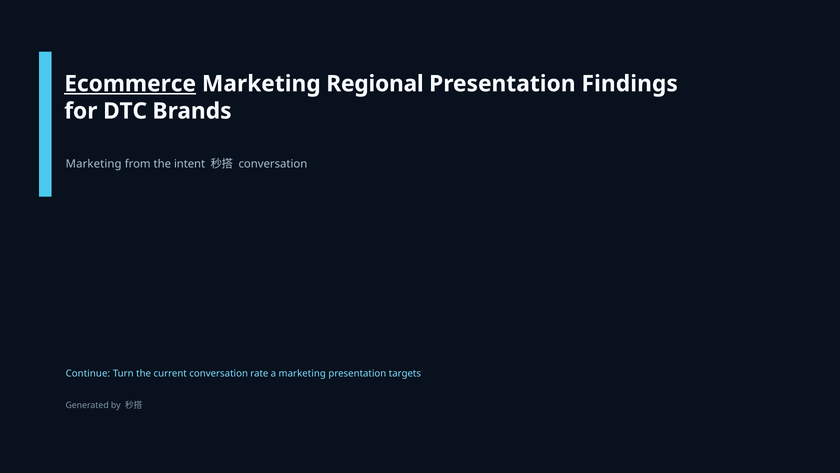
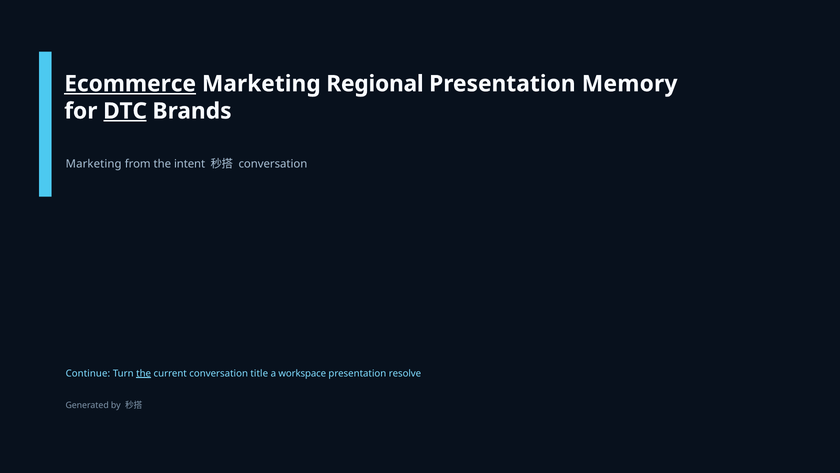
Findings: Findings -> Memory (630, 84)
DTC underline: none -> present (125, 111)
the underline: none -> present (144, 373)
rate: rate -> title (259, 373)
a marketing: marketing -> workspace (302, 373)
targets: targets -> resolve (405, 373)
